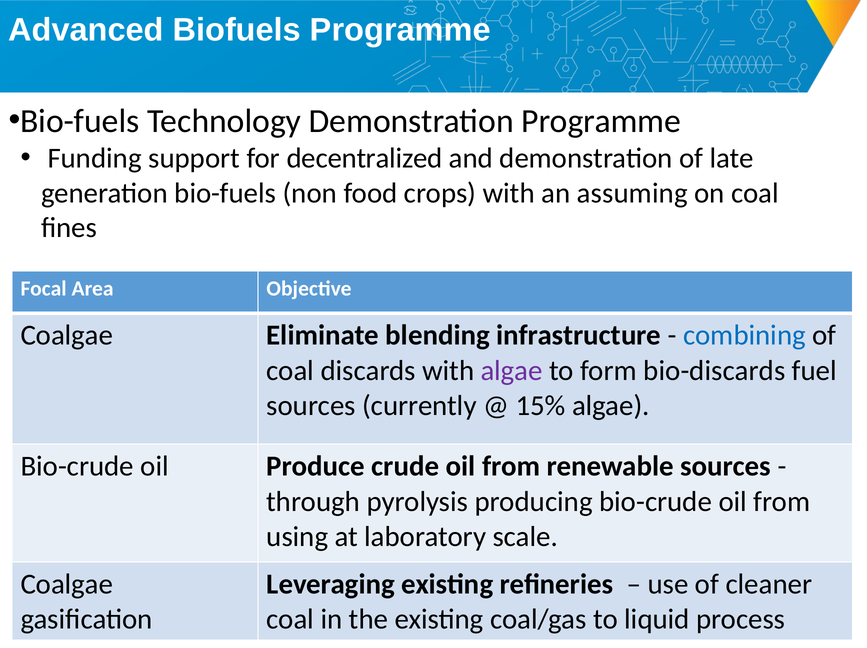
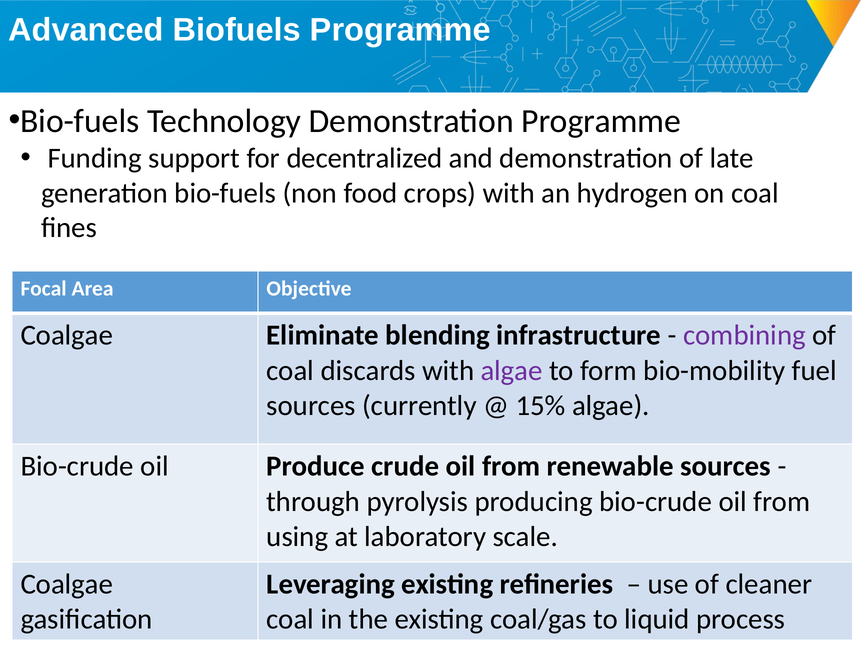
assuming: assuming -> hydrogen (632, 193)
combining colour: blue -> purple (744, 336)
bio-discards: bio-discards -> bio-mobility (714, 371)
